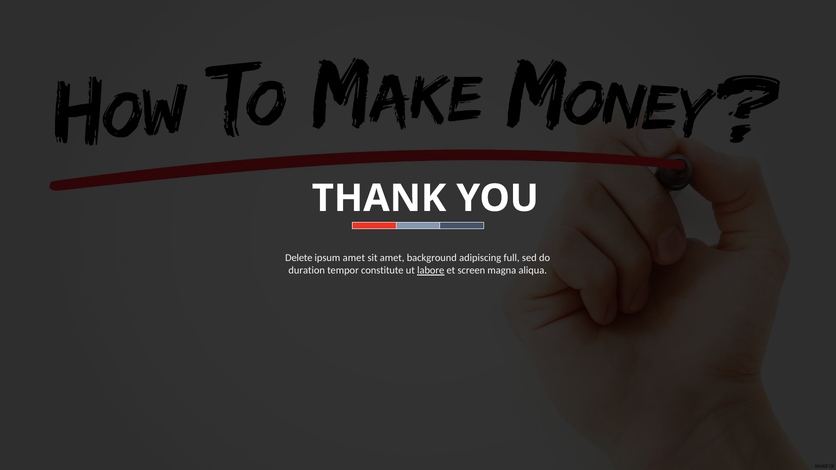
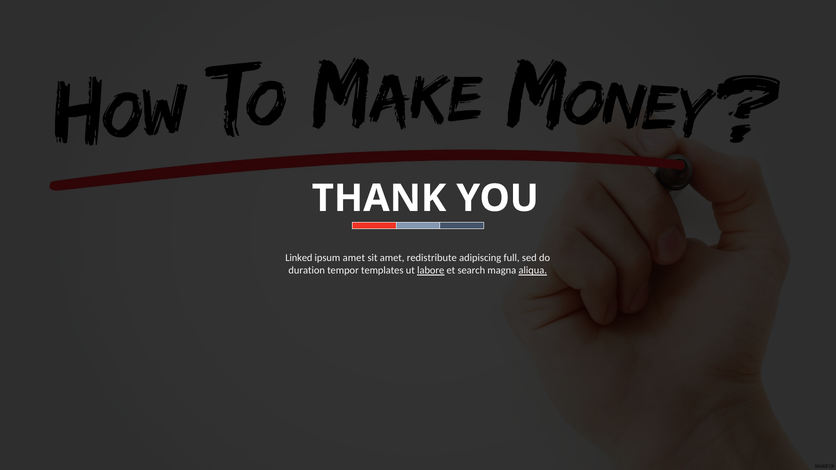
Delete: Delete -> Linked (299, 258)
background: background -> redistribute (432, 258)
constitute: constitute -> templates (382, 271)
screen: screen -> search (471, 271)
aliqua underline: none -> present (533, 271)
